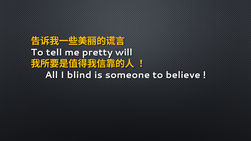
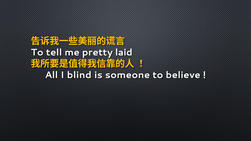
will: will -> laid (124, 53)
